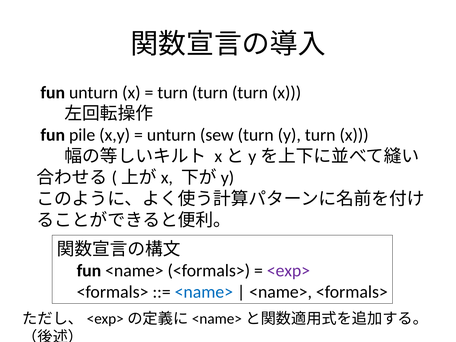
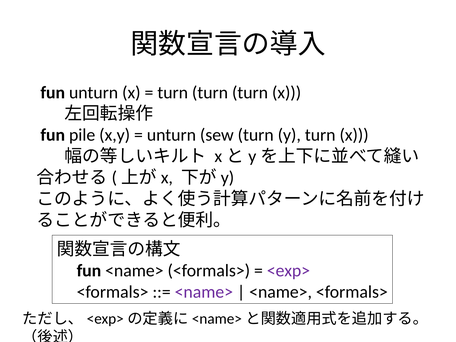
<name> colour: blue -> purple (204, 292)
